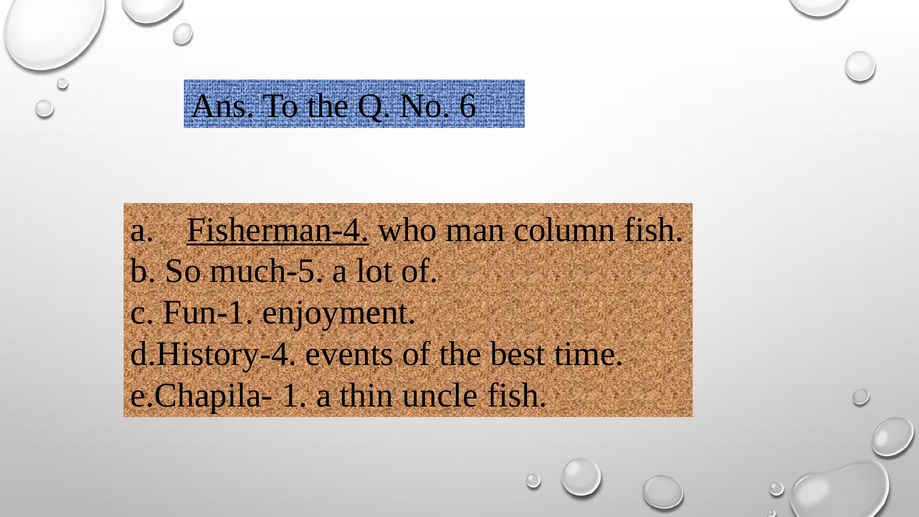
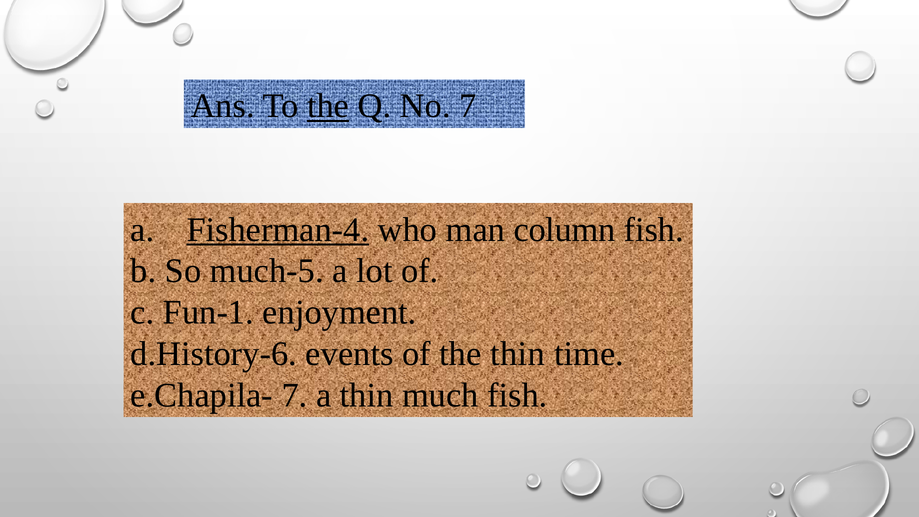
the underline: none -> present (328, 106)
No 6: 6 -> 7 (468, 106)
d.History-4: d.History-4 -> d.History-6 (214, 354)
the best: best -> thin (518, 354)
e.Chapila- 1: 1 -> 7 (295, 395)
uncle: uncle -> much (440, 395)
